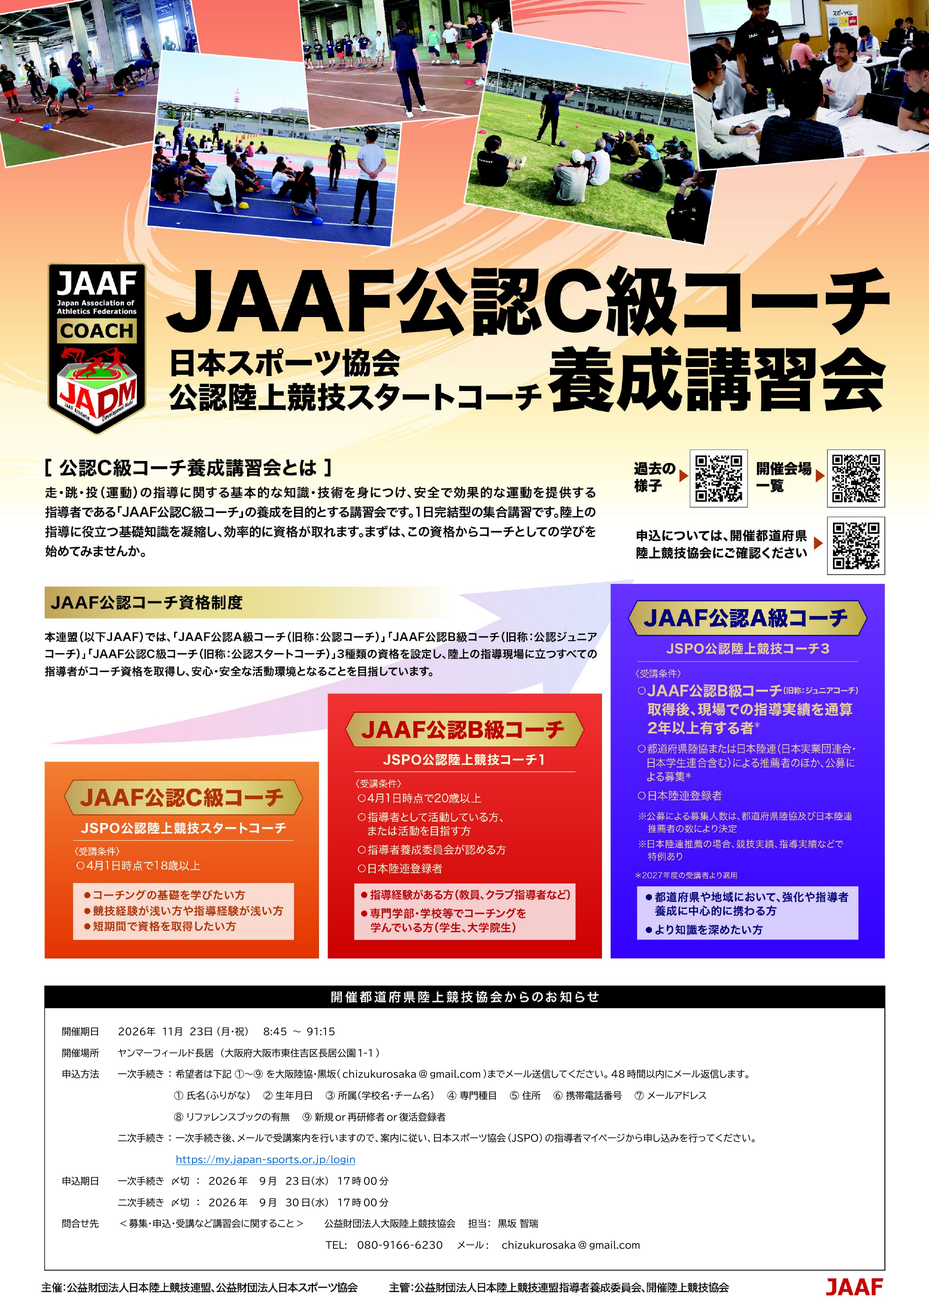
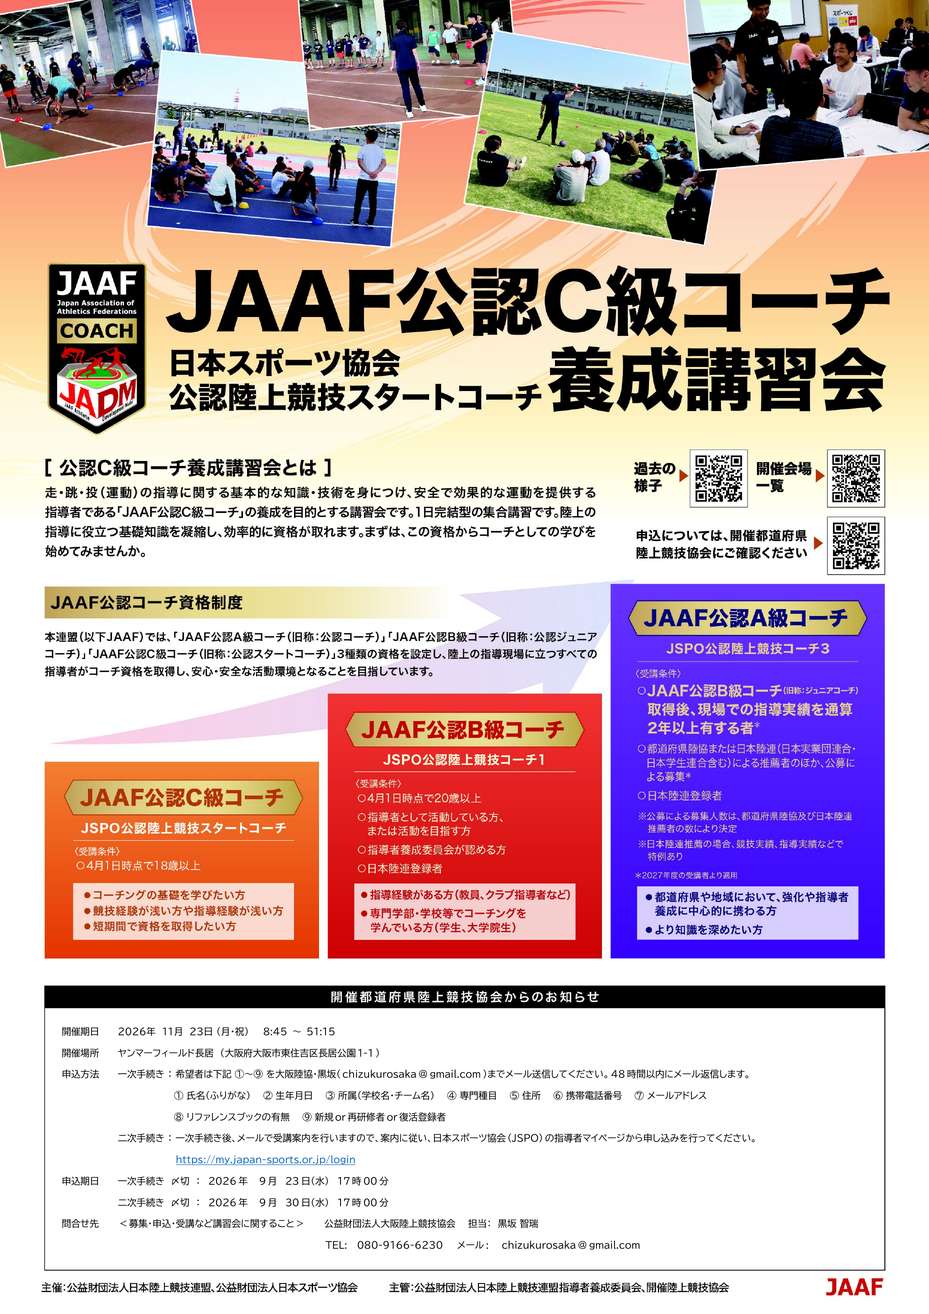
91:15: 91:15 -> 51:15 (321, 1032)
